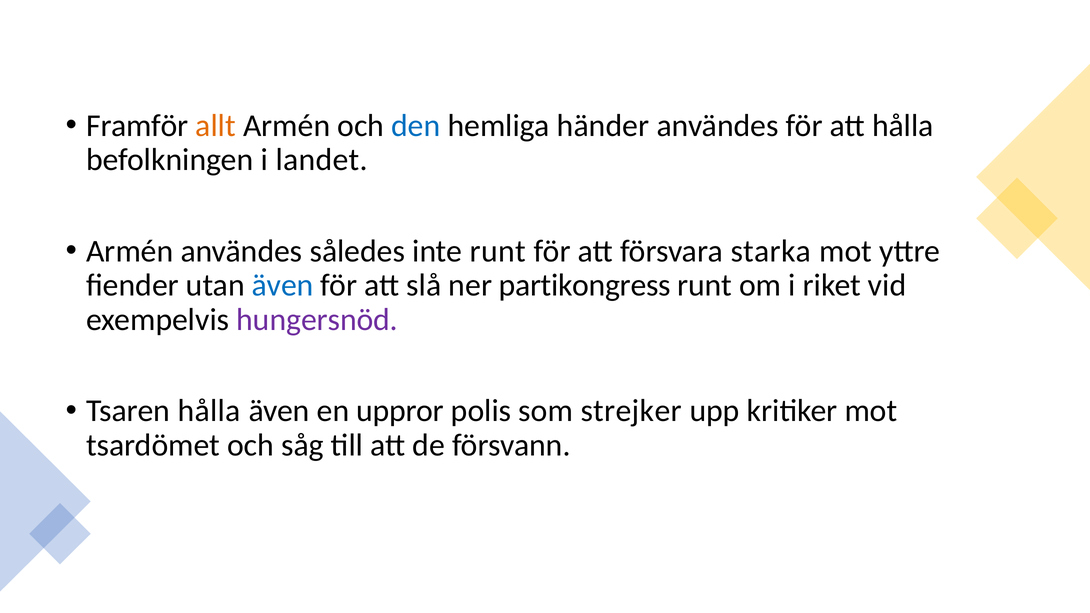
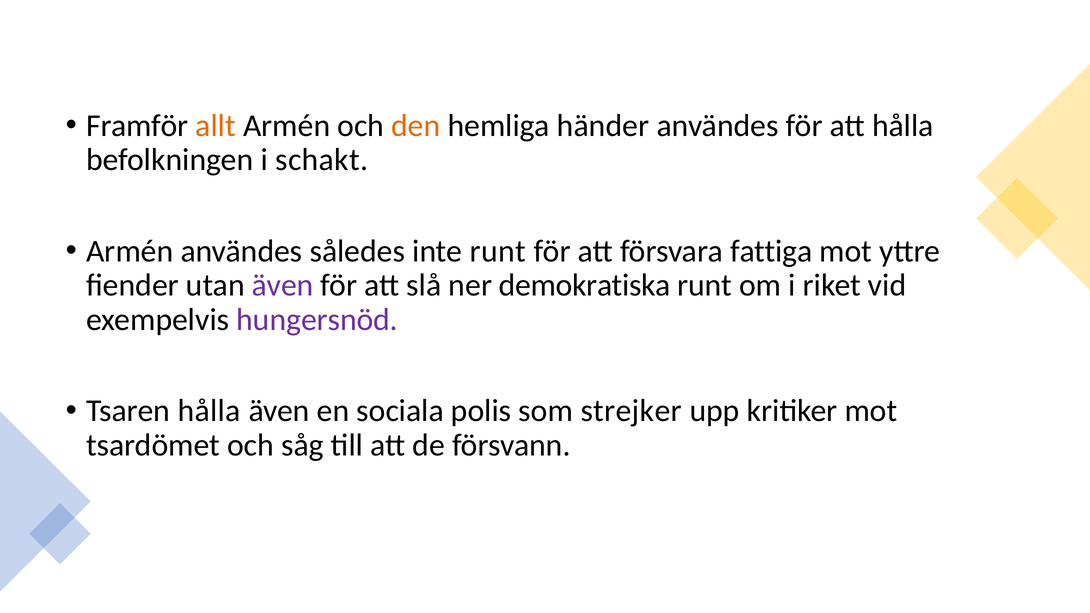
den colour: blue -> orange (416, 126)
landet: landet -> schakt (322, 160)
starka: starka -> fattiga (771, 251)
även colour: blue -> purple (283, 286)
partikongress: partikongress -> demokratiska (585, 286)
uppror: uppror -> sociala (400, 411)
